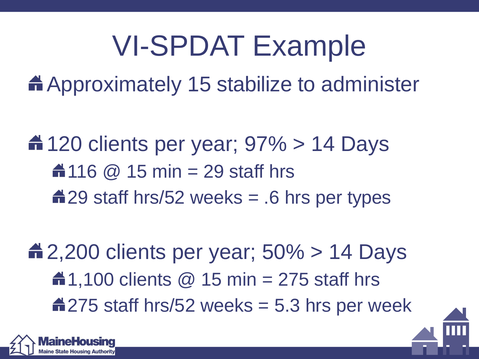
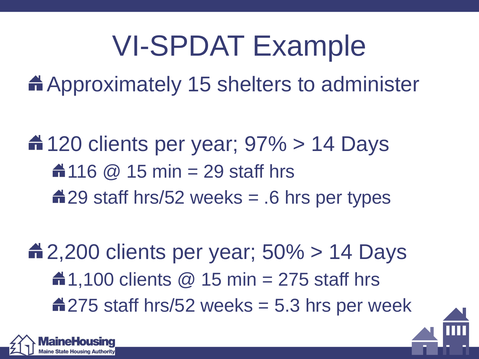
stabilize: stabilize -> shelters (254, 85)
